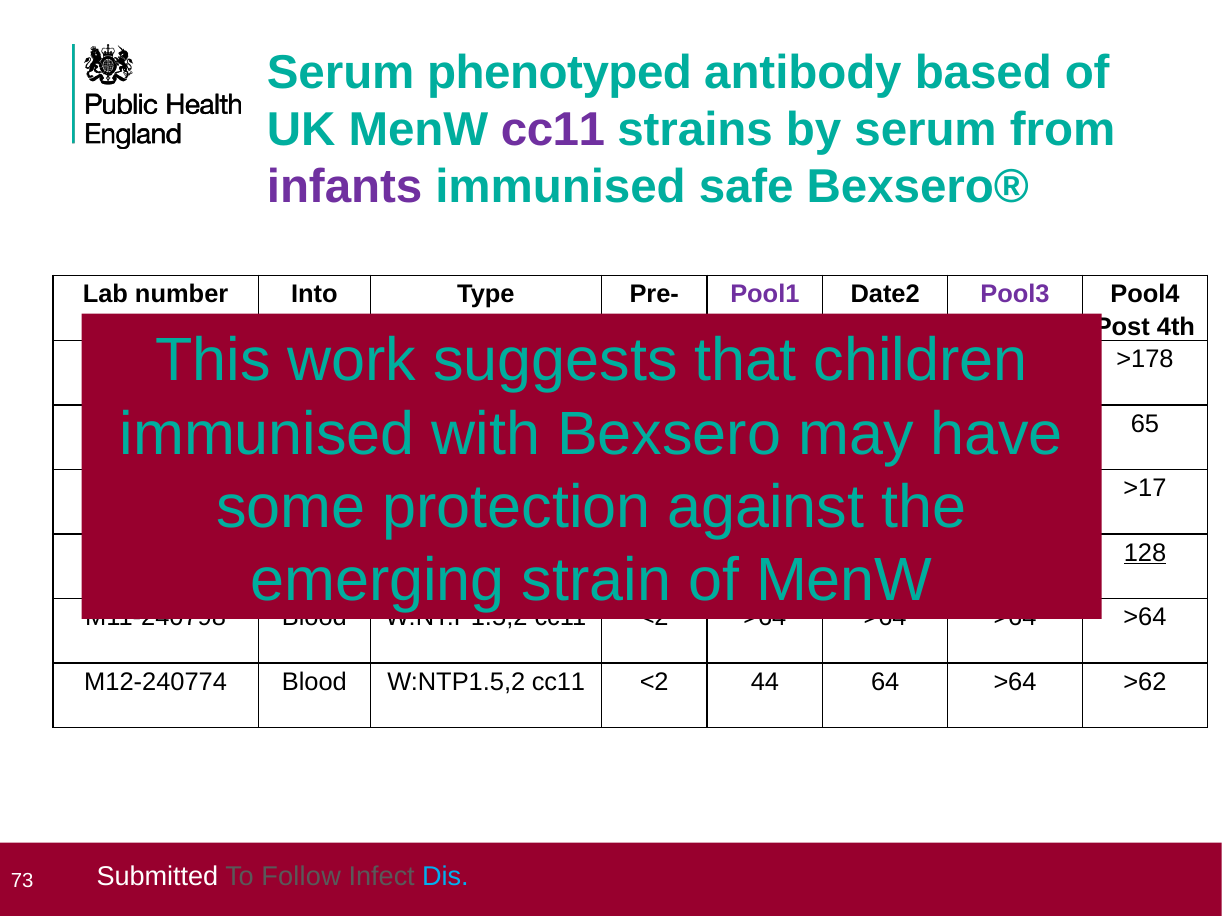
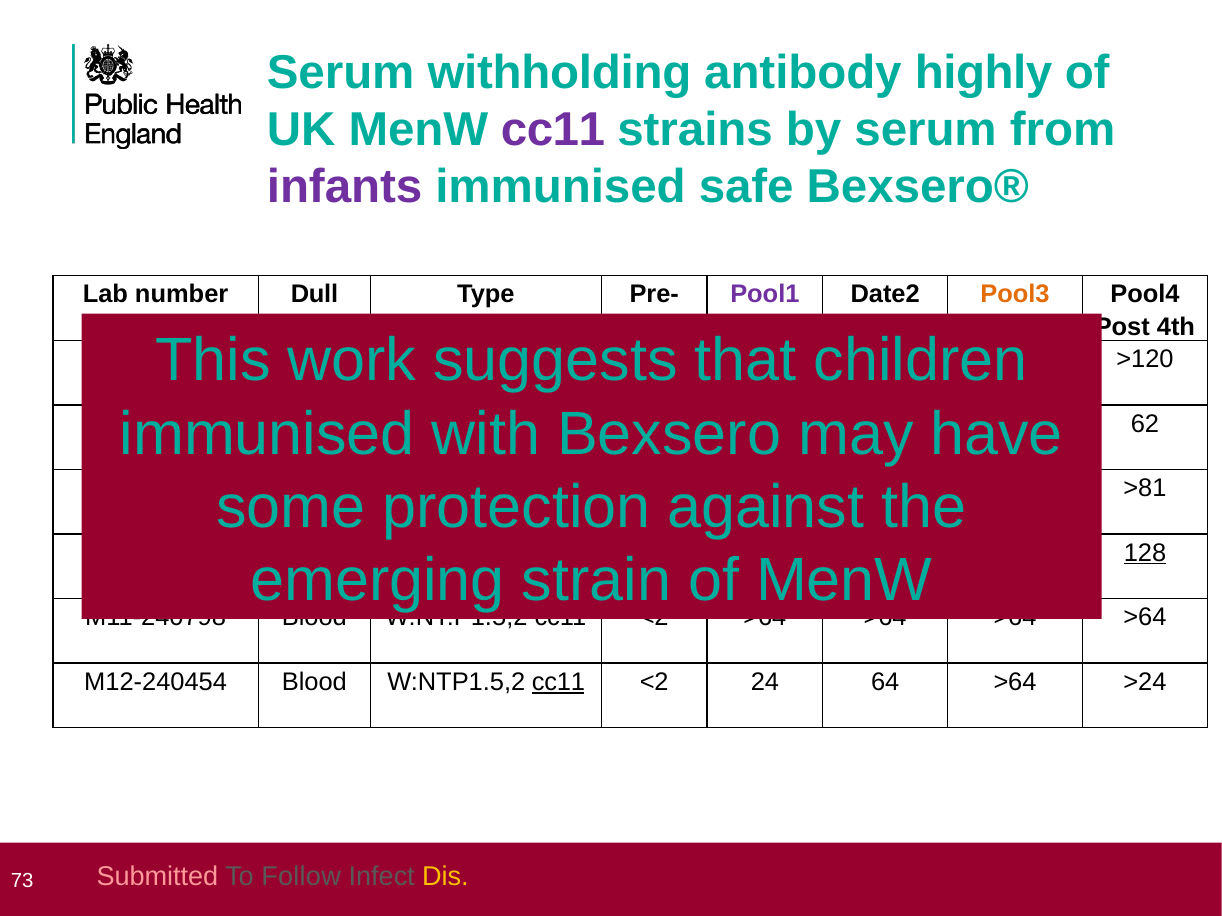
phenotyped: phenotyped -> withholding (559, 73)
based: based -> highly (984, 73)
Into: Into -> Dull (314, 294)
Pool3 colour: purple -> orange (1015, 294)
>178: >178 -> >120 (1145, 359)
65: 65 -> 62 (1145, 424)
>17: >17 -> >81 (1145, 488)
M12-240774: M12-240774 -> M12-240454 (156, 682)
cc11 underline: none -> present (558, 682)
44: 44 -> 24 (765, 682)
>62: >62 -> >24 (1145, 682)
Submitted colour: white -> pink (157, 877)
Dis colour: light blue -> yellow (445, 877)
